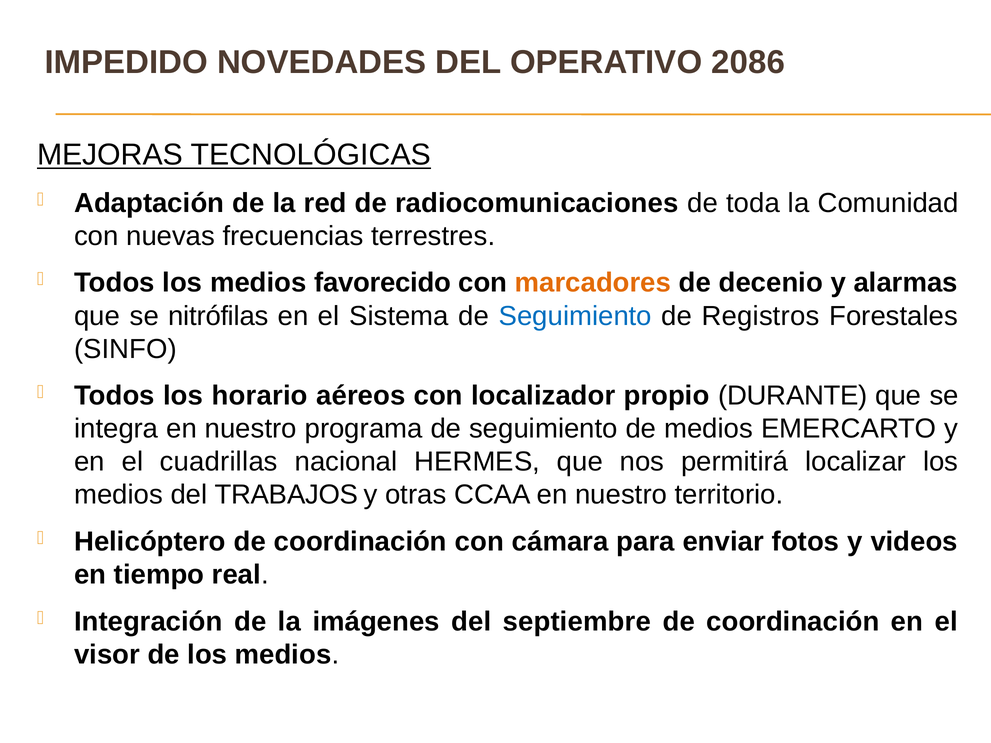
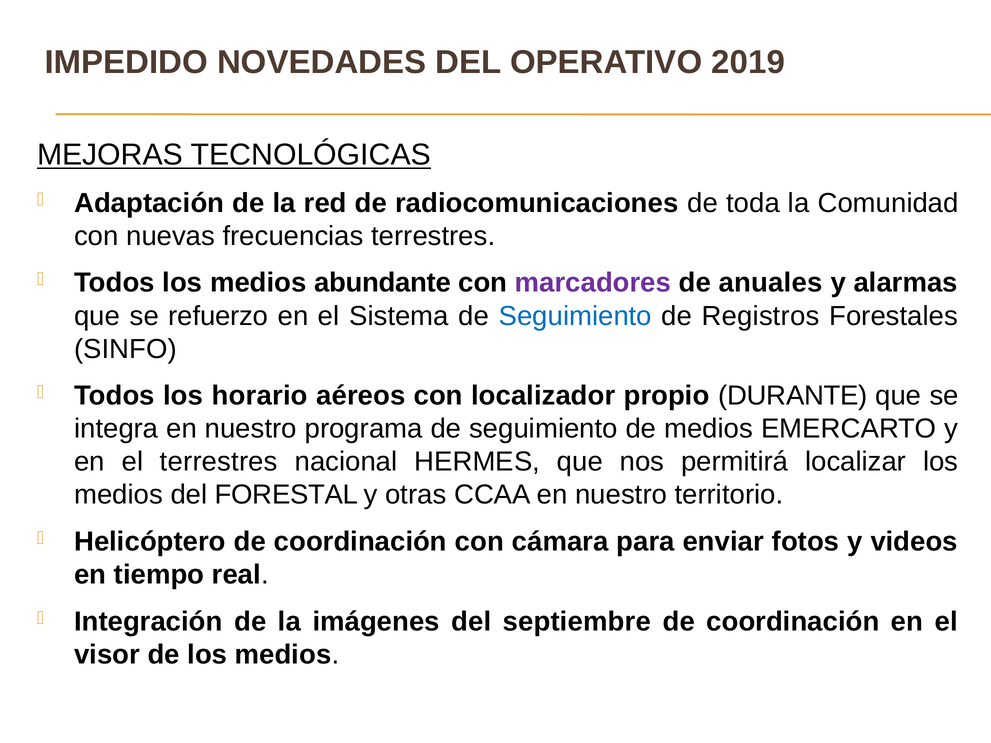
2086: 2086 -> 2019 (748, 62)
favorecido: favorecido -> abundante (383, 283)
marcadores colour: orange -> purple (593, 283)
decenio: decenio -> anuales (771, 283)
nitrófilas: nitrófilas -> refuerzo (218, 316)
el cuadrillas: cuadrillas -> terrestres (219, 462)
TRABAJOS: TRABAJOS -> FORESTAL (286, 495)
